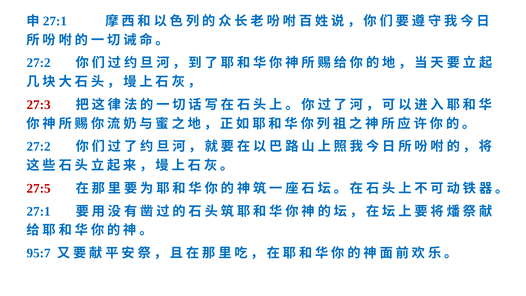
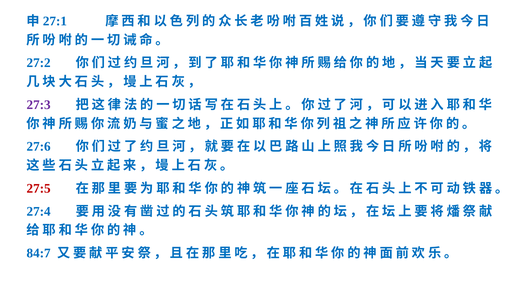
27:3 colour: red -> purple (39, 105)
27:2: 27:2 -> 27:6 (39, 147)
27:1: 27:1 -> 27:4 (39, 211)
95:7: 95:7 -> 84:7 (39, 253)
